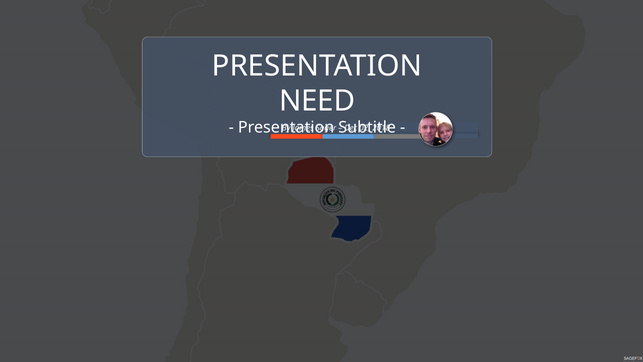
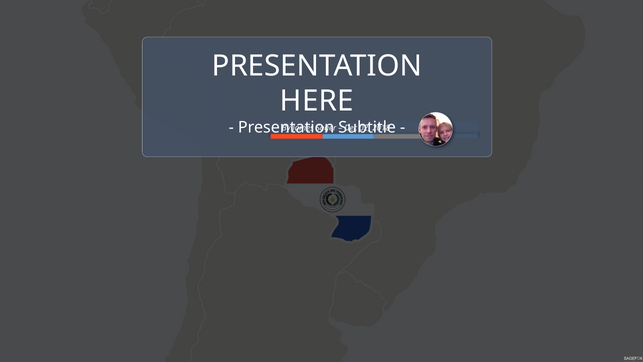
NEED: NEED -> HERE (317, 101)
